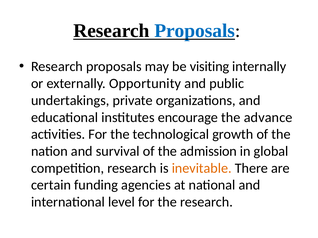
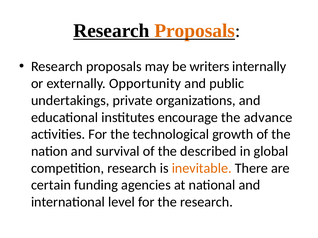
Proposals colour: blue -> orange (195, 31)
visiting: visiting -> writers (210, 67)
admission: admission -> described (208, 152)
